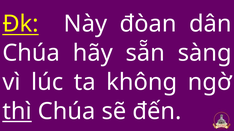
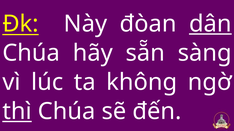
dân underline: none -> present (210, 24)
